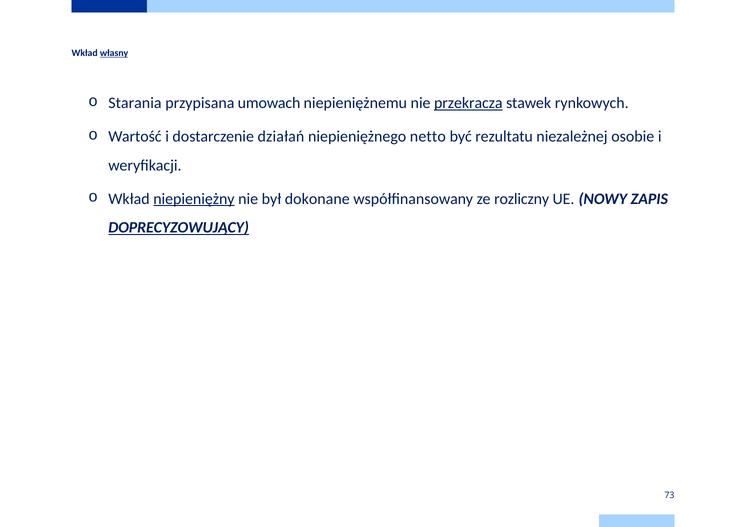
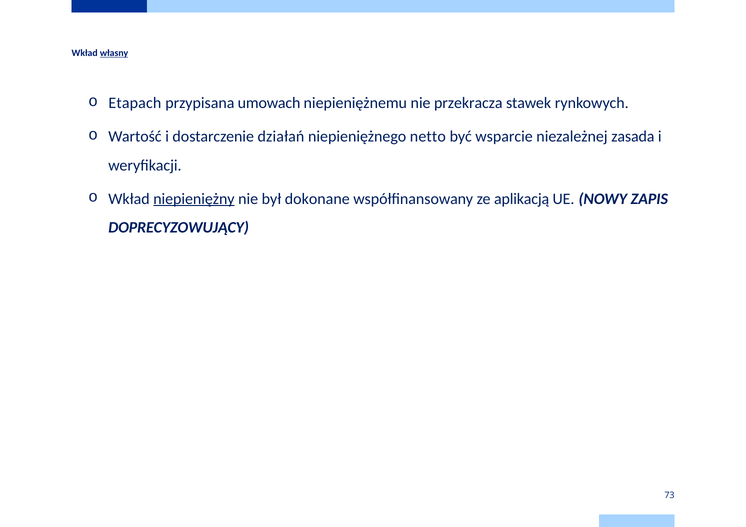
Starania: Starania -> Etapach (135, 103)
przekracza underline: present -> none (468, 103)
rezultatu: rezultatu -> wsparcie (504, 137)
osobie: osobie -> zasada (633, 137)
rozliczny: rozliczny -> aplikacją (522, 199)
DOPRECYZOWUJĄCY underline: present -> none (179, 228)
